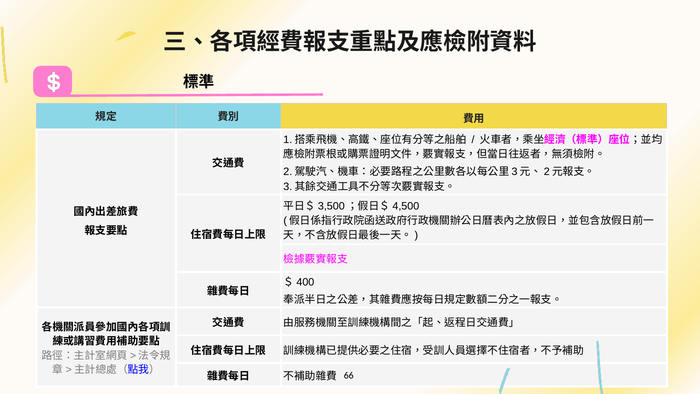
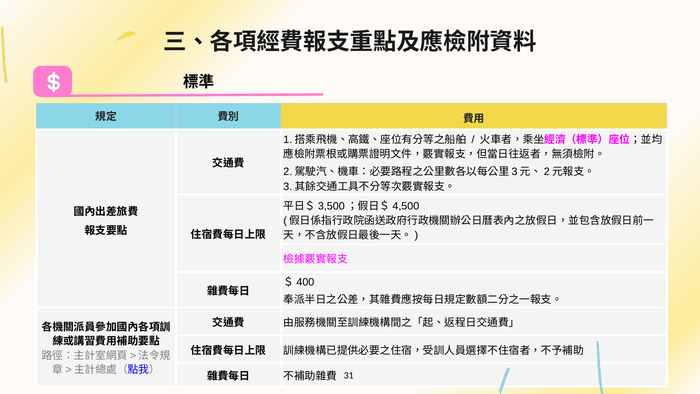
66: 66 -> 31 (349, 376)
